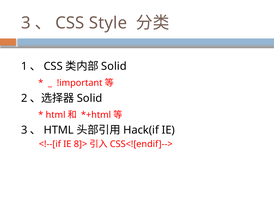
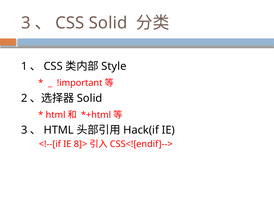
Style: Style -> Solid (108, 23)
Solid: Solid -> Style (114, 66)
